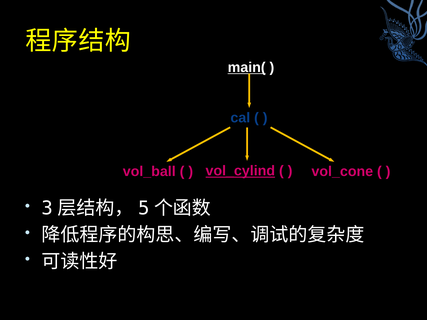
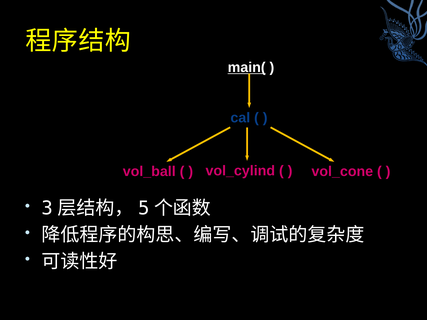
vol_cylind underline: present -> none (240, 171)
